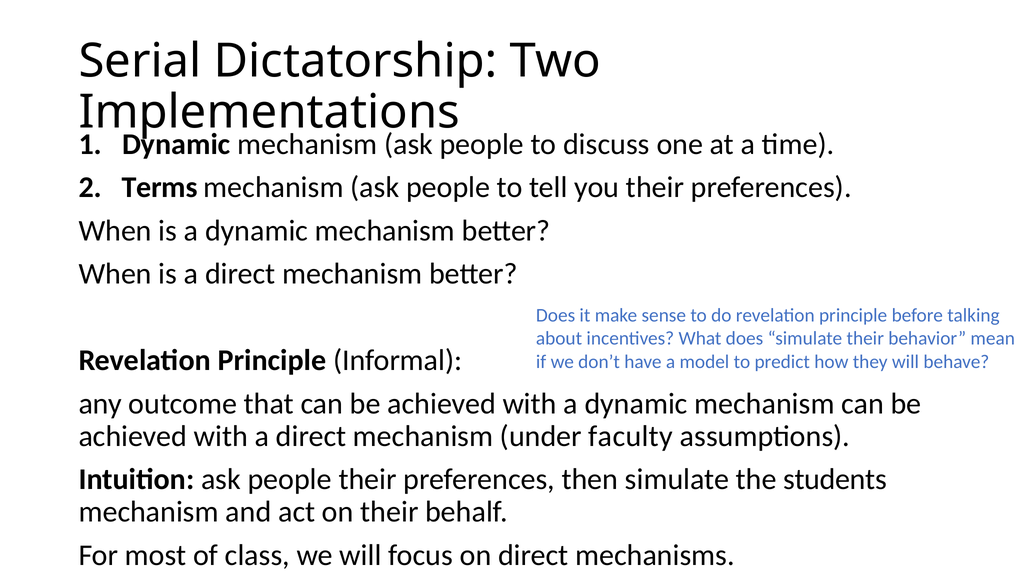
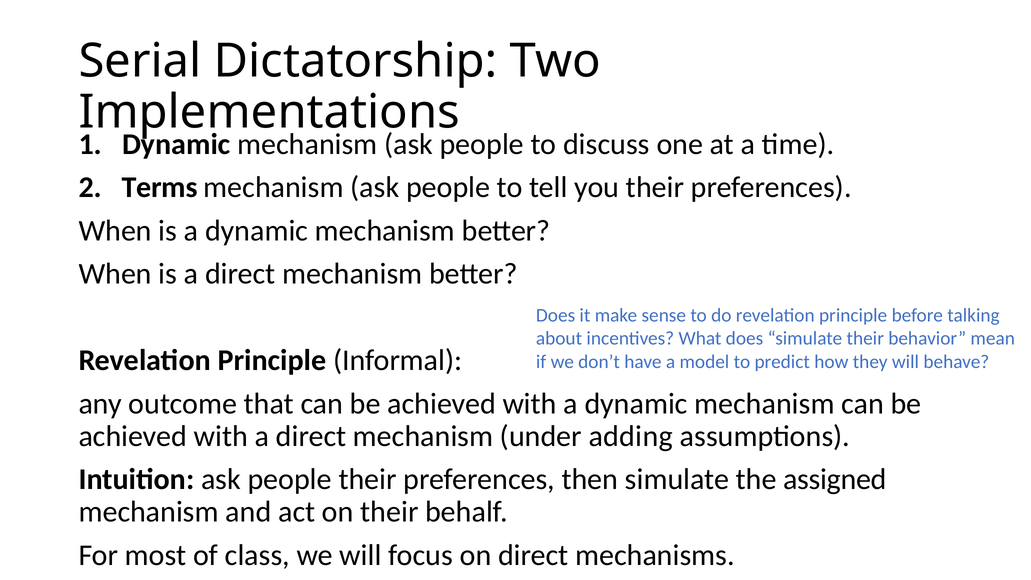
faculty: faculty -> adding (631, 436)
students: students -> assigned (835, 479)
